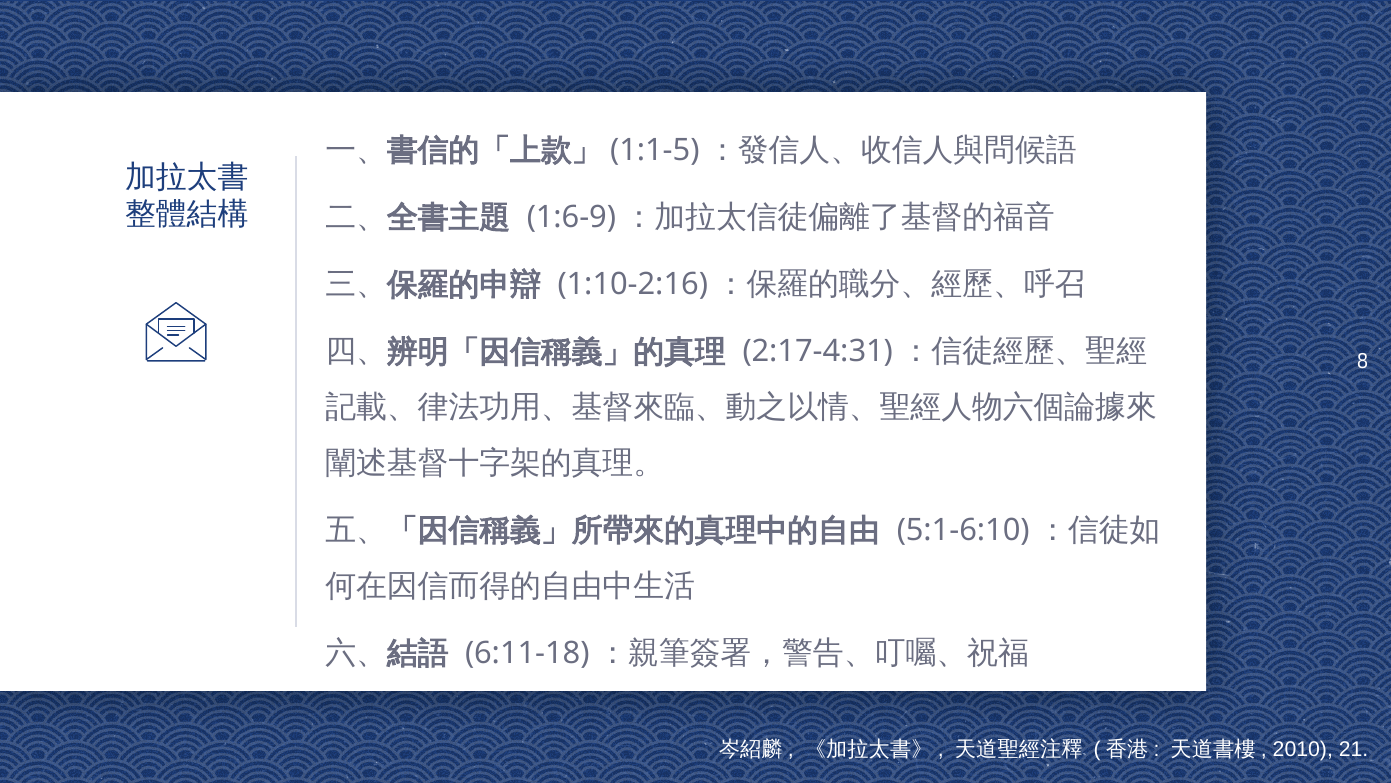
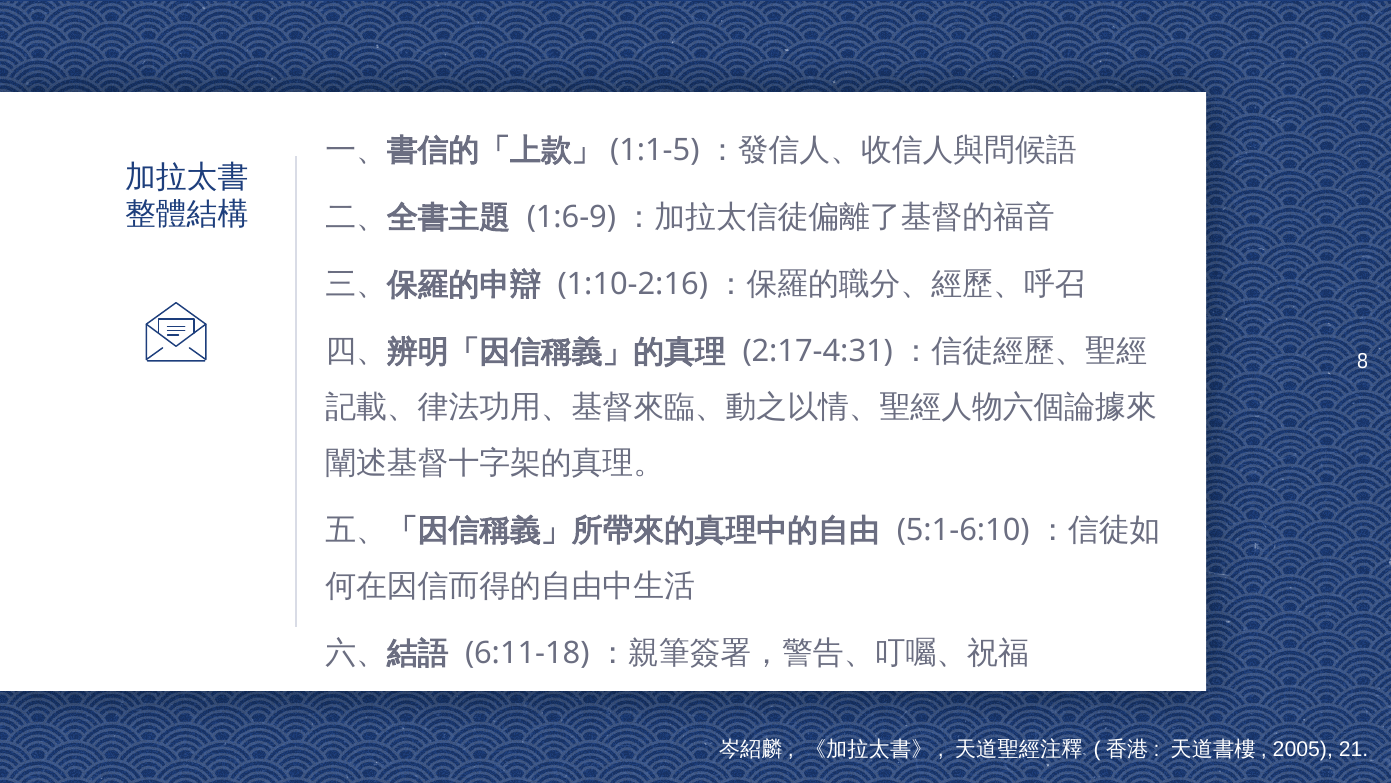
2010: 2010 -> 2005 (1303, 749)
